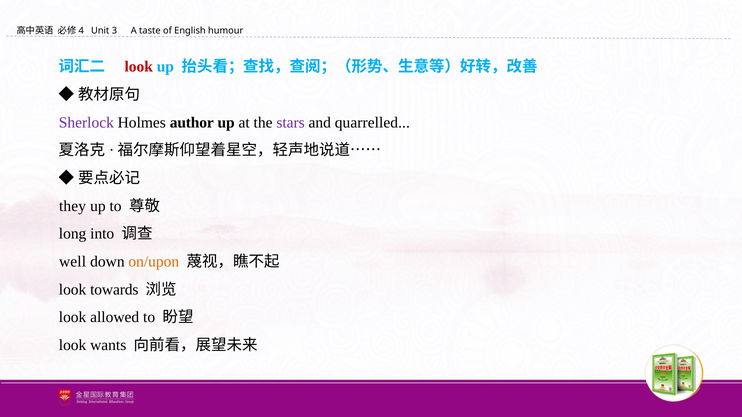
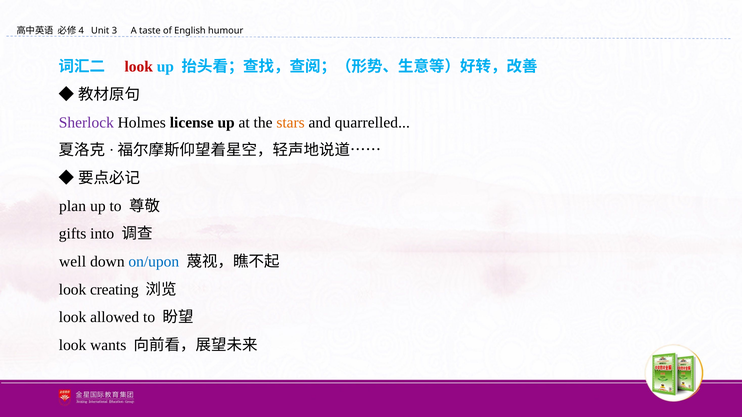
author: author -> license (192, 123)
stars colour: purple -> orange (291, 123)
they: they -> plan (73, 206)
long: long -> gifts (73, 234)
on/upon colour: orange -> blue (154, 262)
towards: towards -> creating (114, 290)
